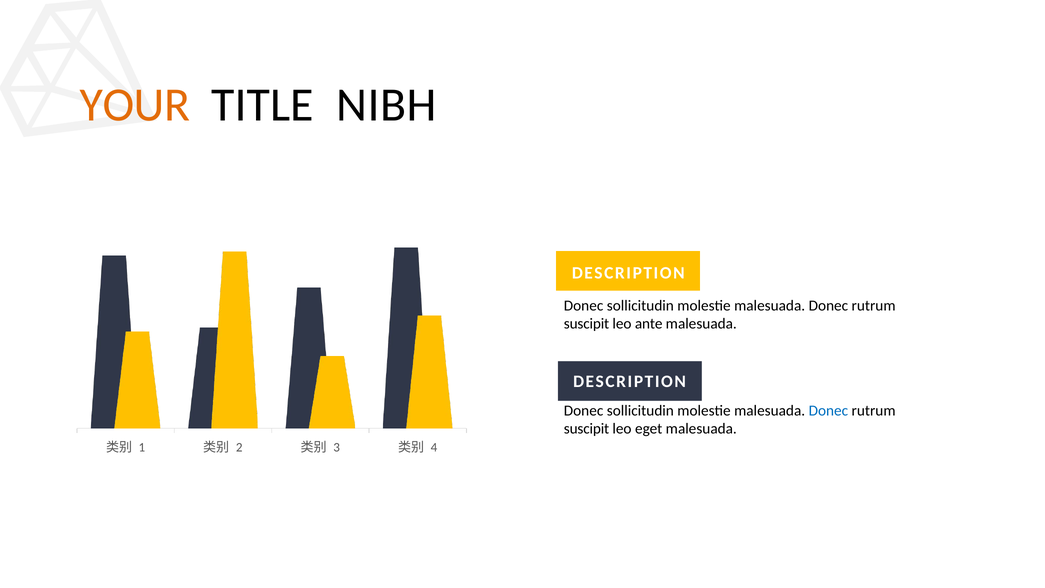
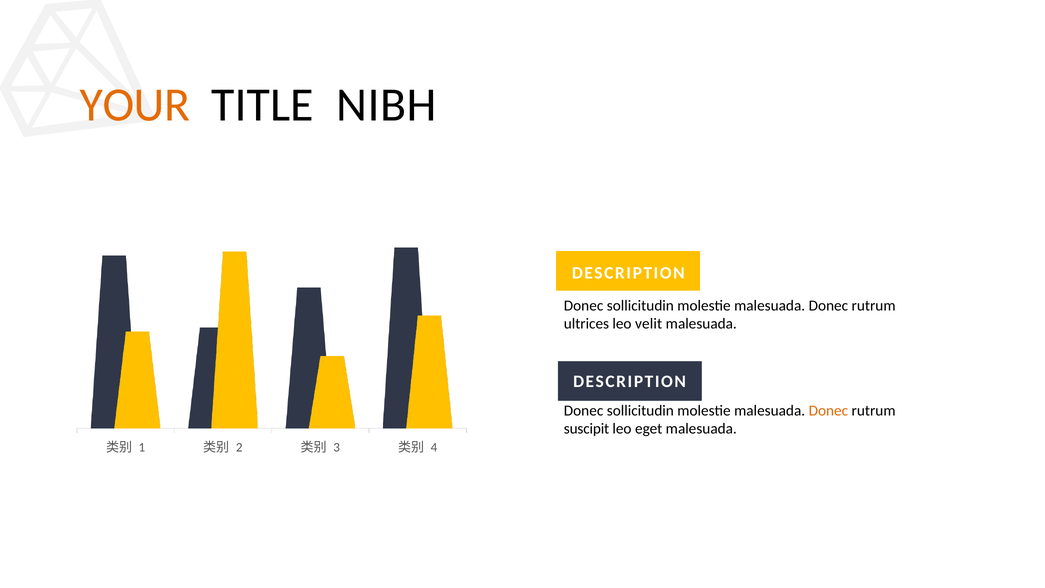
suscipit: suscipit -> ultrices (586, 324)
ante: ante -> velit (649, 324)
Donec colour: blue -> orange (828, 410)
